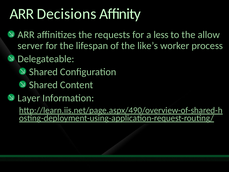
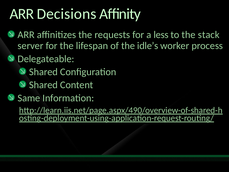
allow: allow -> stack (209, 35)
like’s: like’s -> idle’s (148, 46)
Layer: Layer -> Same (29, 98)
